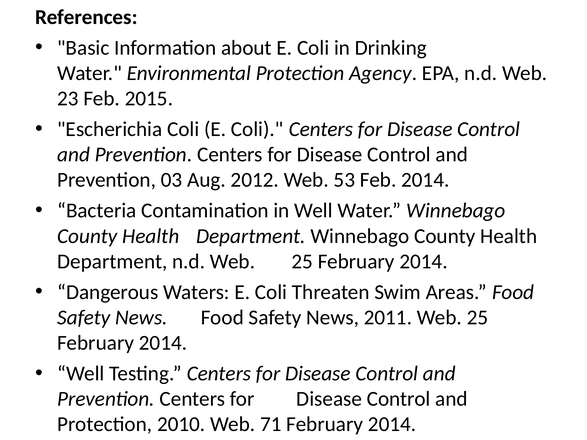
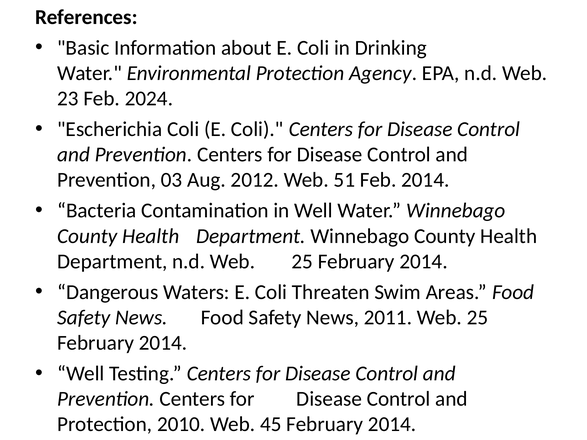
2015: 2015 -> 2024 (149, 99)
53: 53 -> 51 (344, 180)
71: 71 -> 45 (271, 425)
